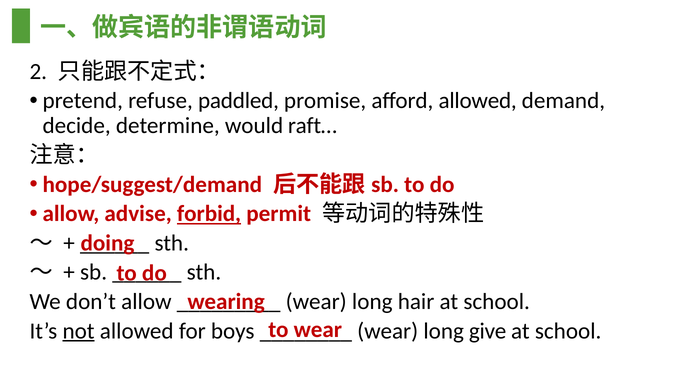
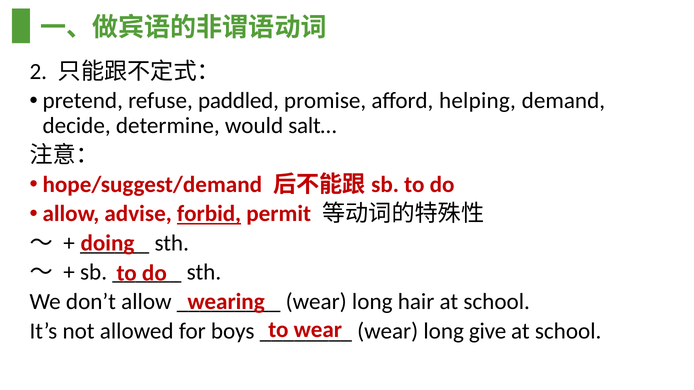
afford allowed: allowed -> helping (477, 101)
raft…: raft… -> salt… (312, 126)
not underline: present -> none (79, 331)
